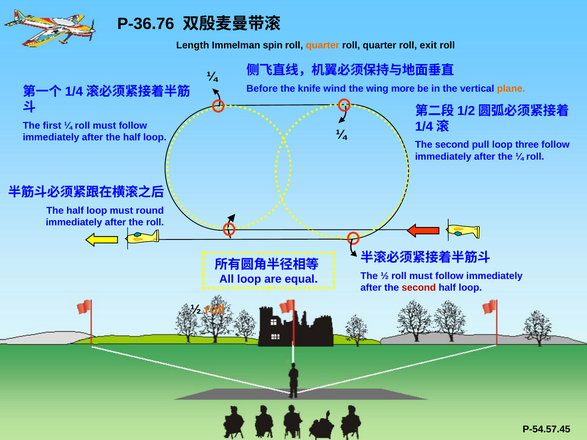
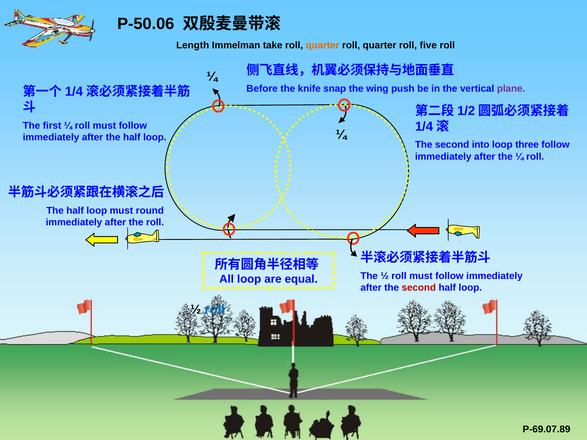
P-36.76: P-36.76 -> P-50.06 (146, 24)
spin: spin -> take (273, 45)
exit: exit -> five (428, 45)
wind: wind -> snap (335, 89)
more: more -> push (403, 89)
plane colour: orange -> purple (511, 89)
pull: pull -> into (481, 145)
roll colour: orange -> blue (215, 310)
P-54.57.45: P-54.57.45 -> P-69.07.89 (547, 429)
